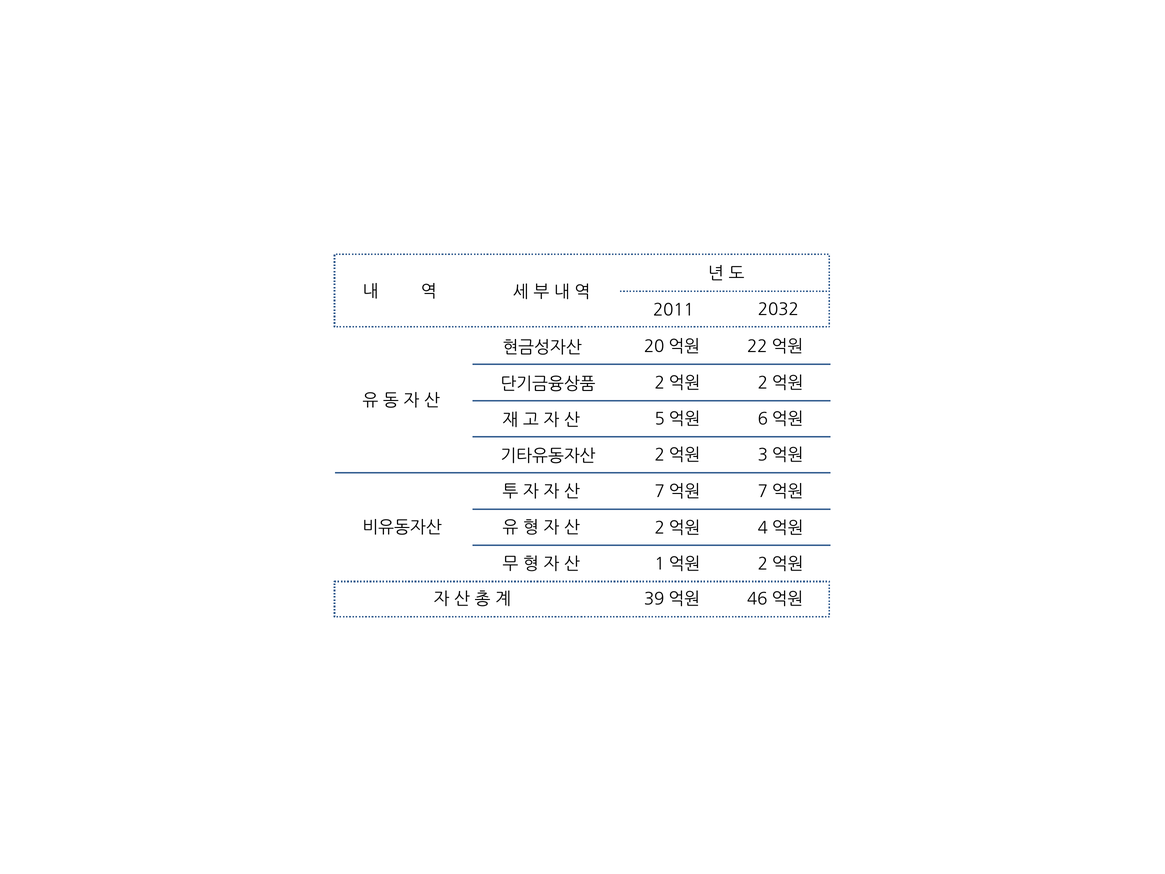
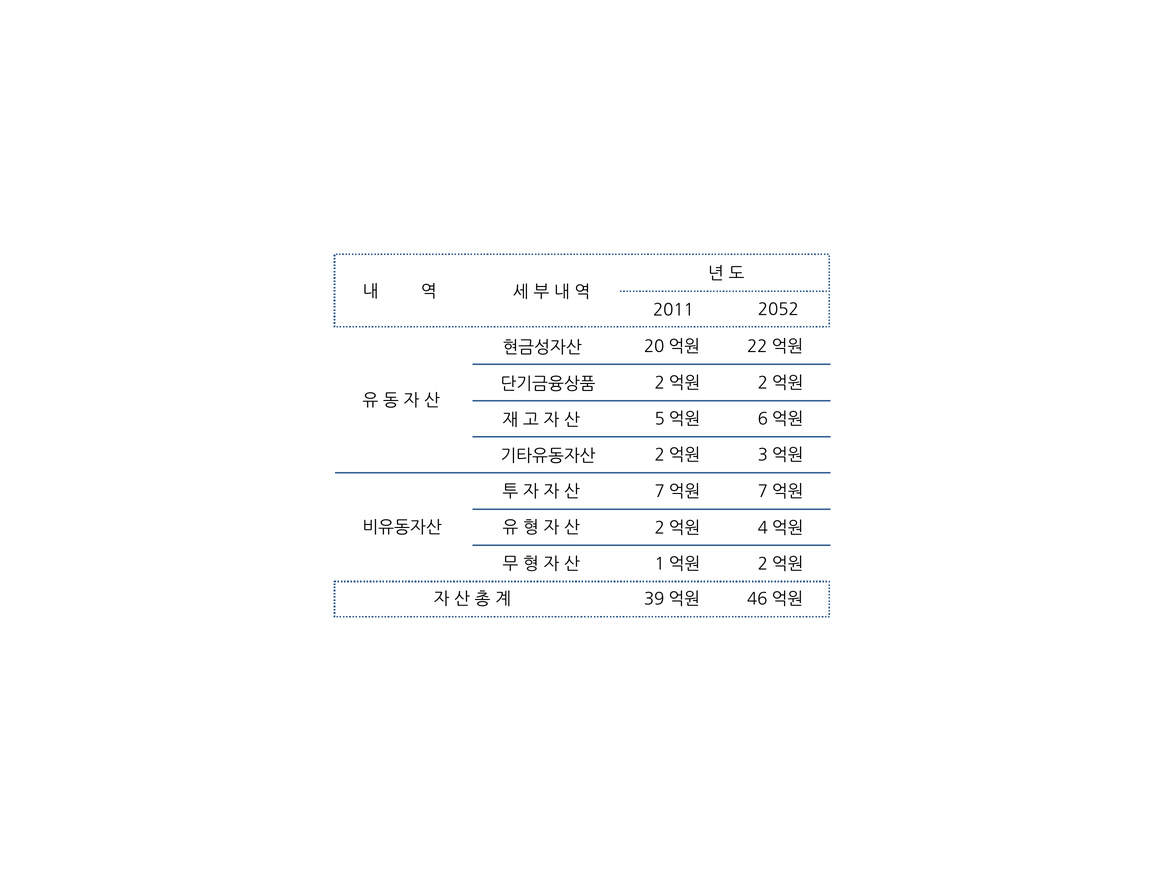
2032: 2032 -> 2052 (778, 309)
